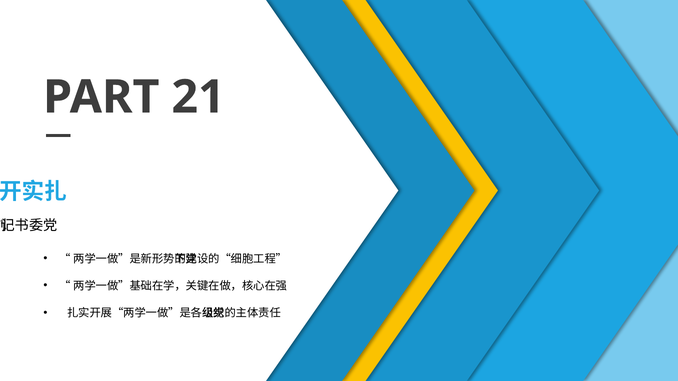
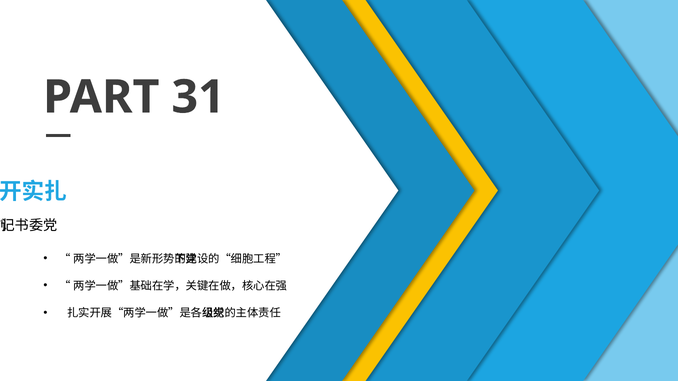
21: 21 -> 31 (198, 97)
